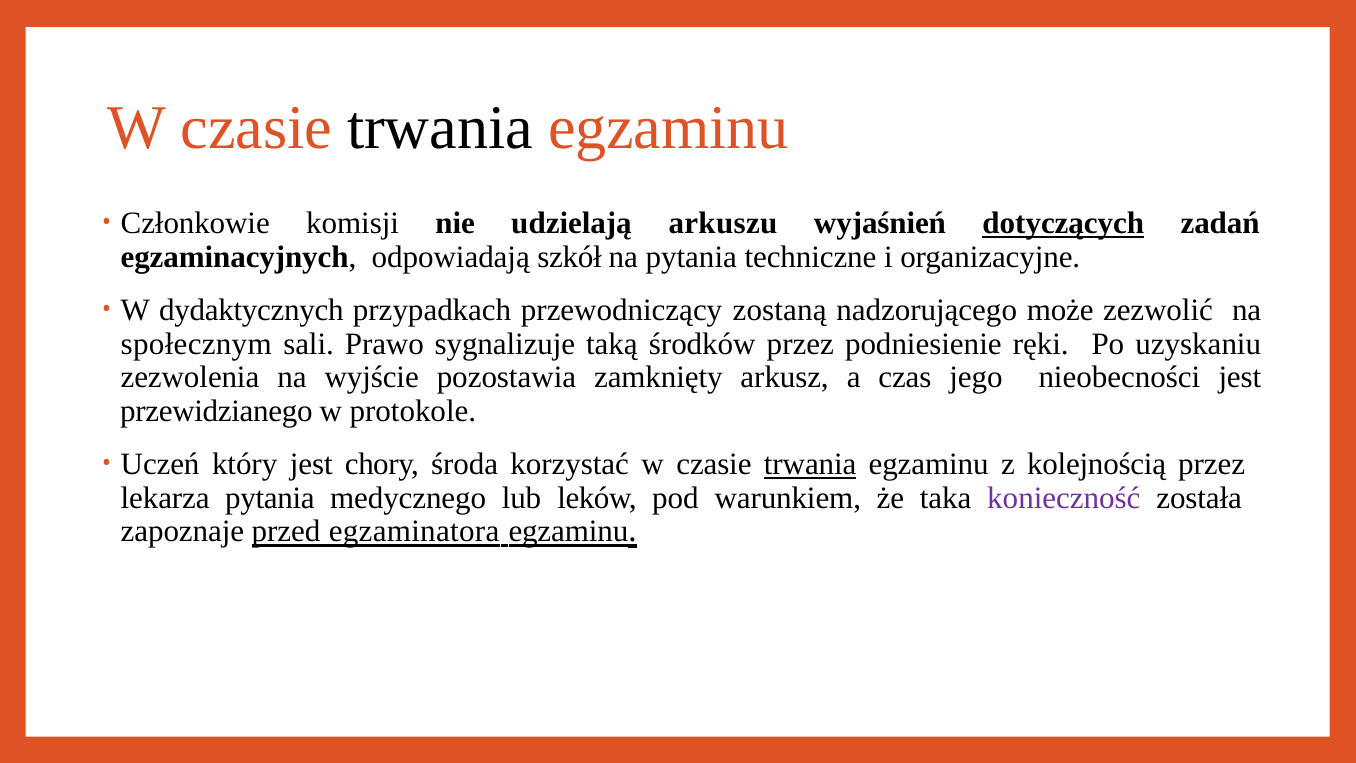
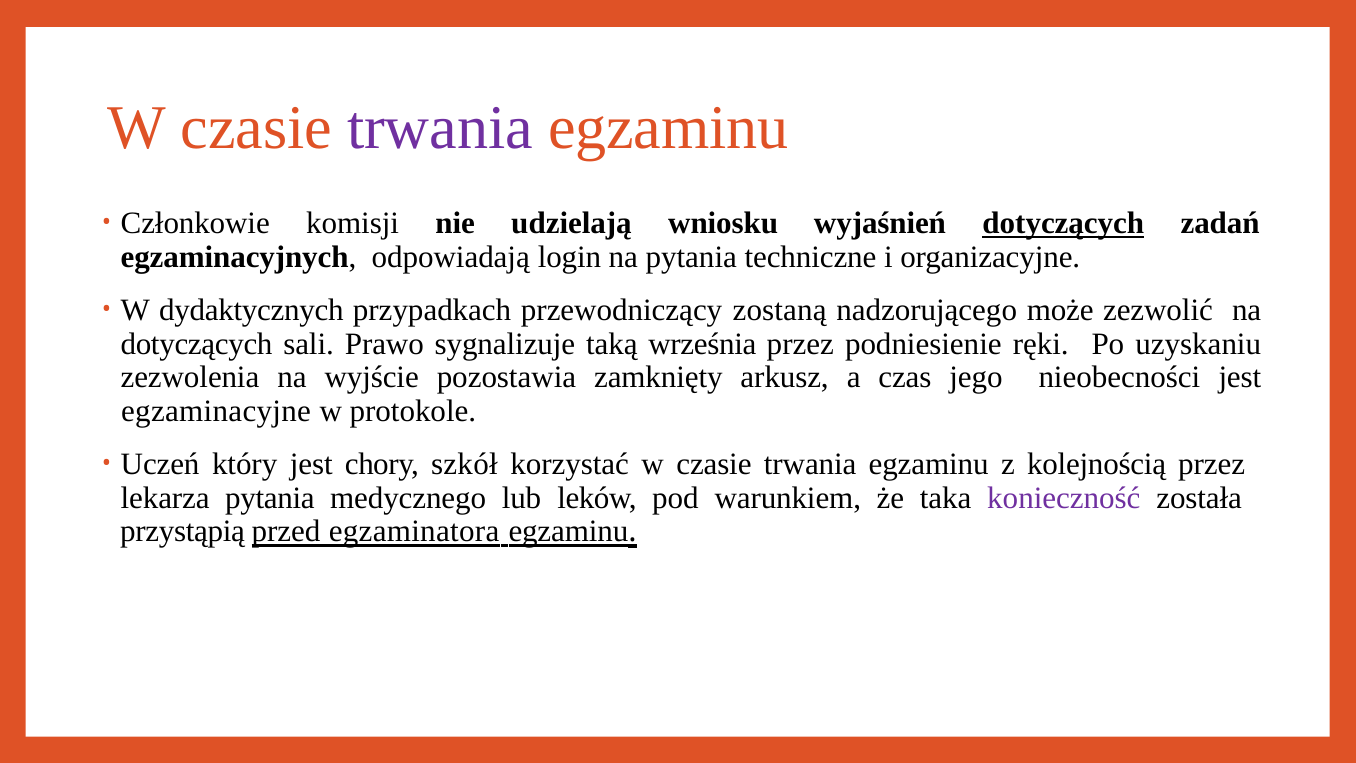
trwania colour: black -> purple (440, 128)
arkuszu: arkuszu -> wniosku (723, 223)
szkół: szkół -> login (569, 257)
społecznym: społecznym -> dotyczących (197, 344)
środków: środków -> września (702, 344)
przewidzianego: przewidzianego -> egzaminacyjne (216, 411)
środa: środa -> szkół (464, 464)
trwania underline: present -> none (810, 464)
zapoznaje: zapoznaje -> przystąpią (183, 532)
